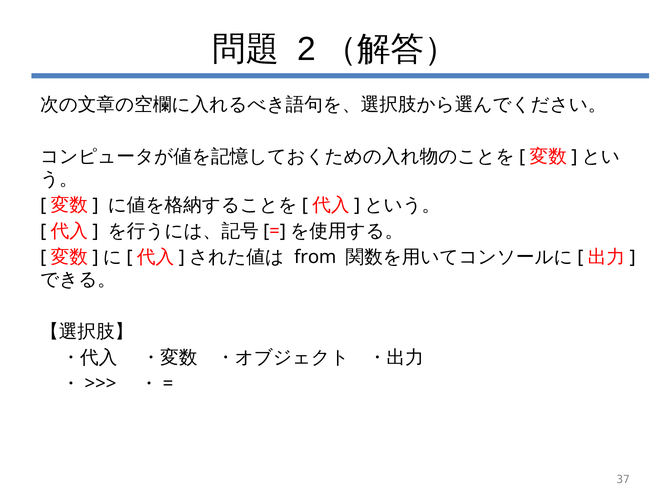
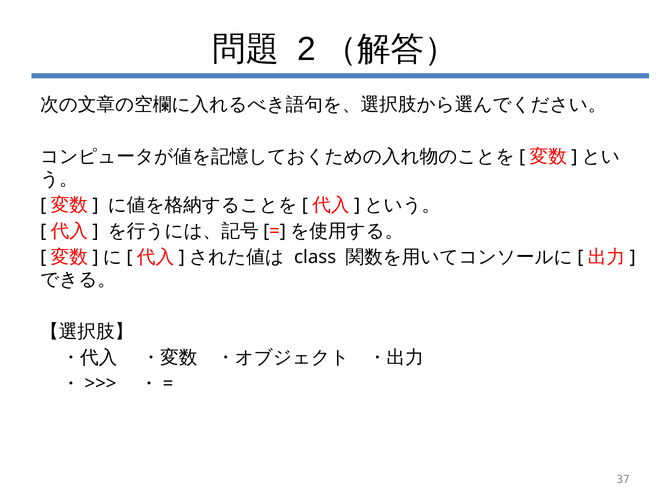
from: from -> class (315, 257)
